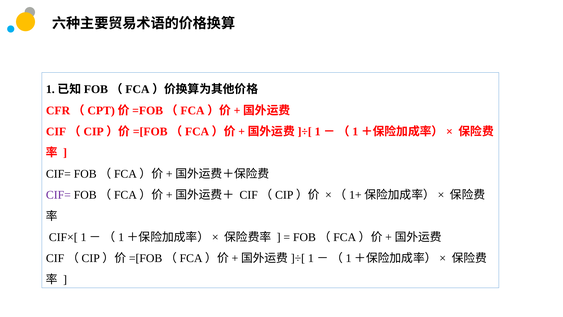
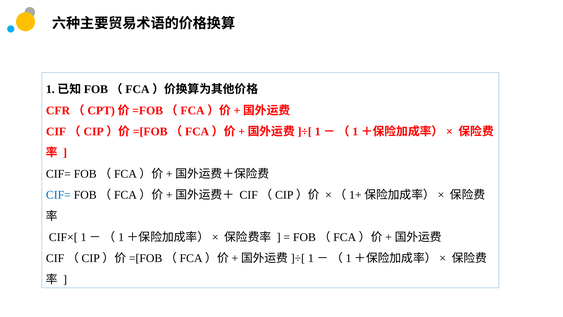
CIF= colour: purple -> blue (58, 195)
